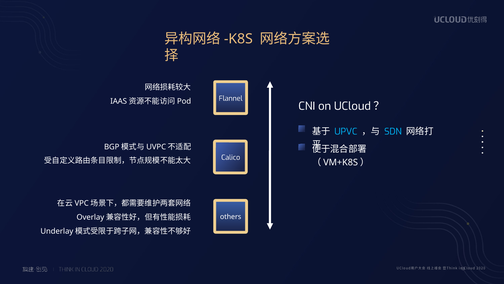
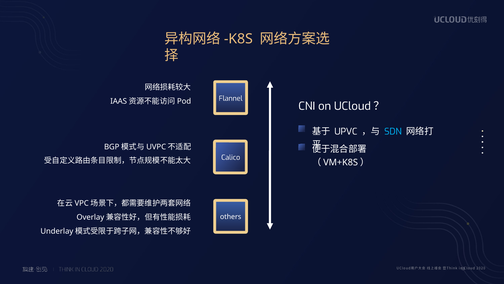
UPVC colour: light blue -> white (346, 131)
